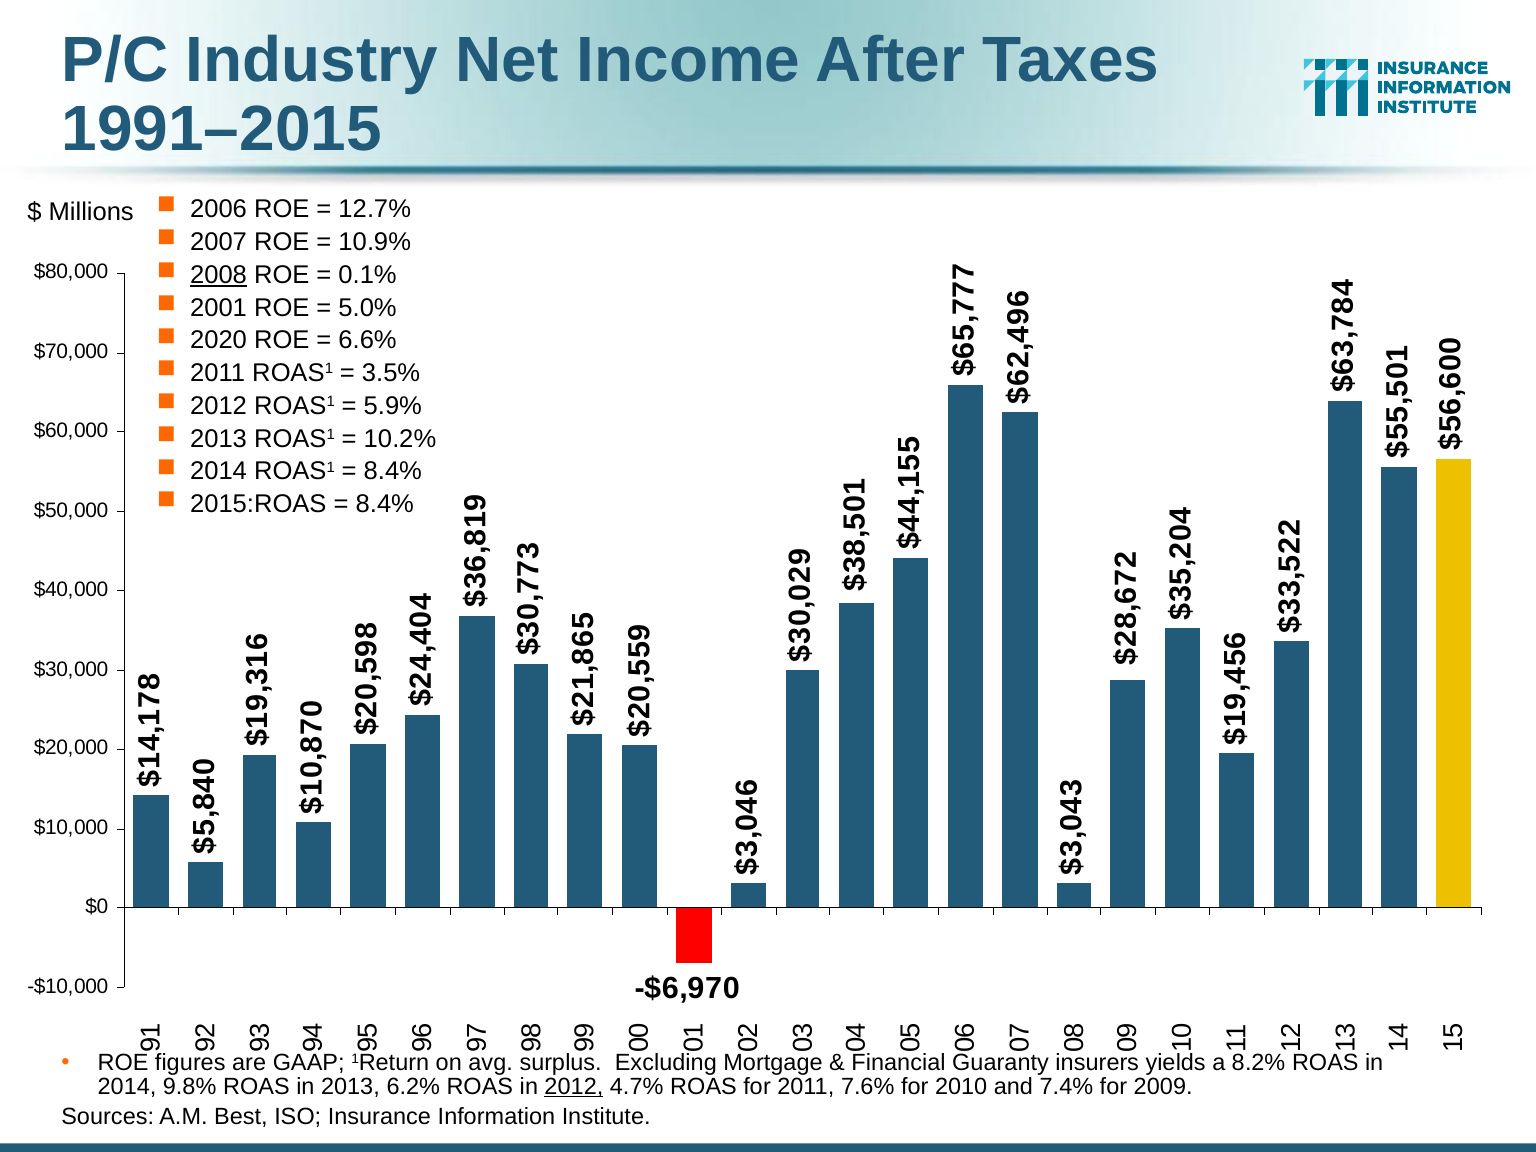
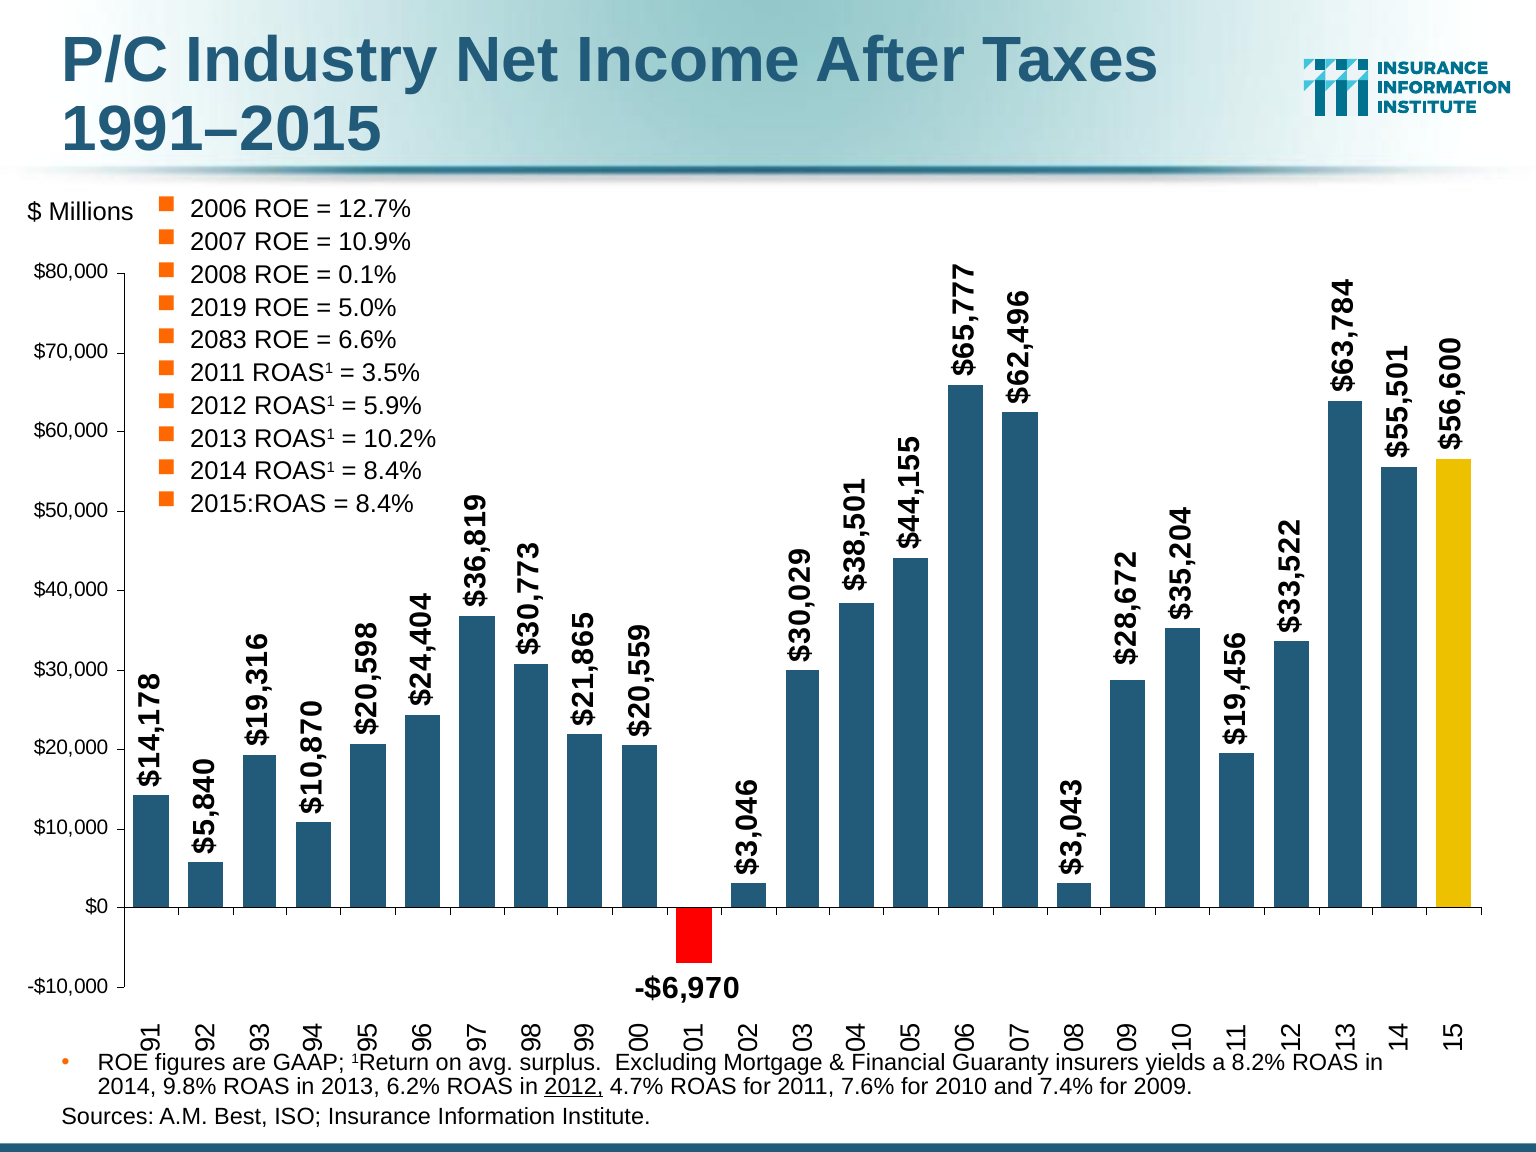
2008 underline: present -> none (219, 275)
2001: 2001 -> 2019 (219, 308)
2020: 2020 -> 2083 (219, 340)
